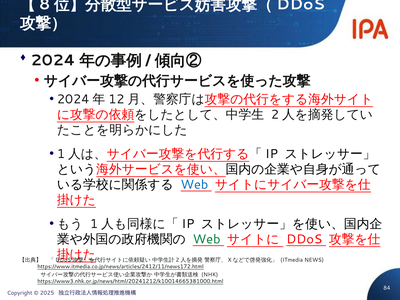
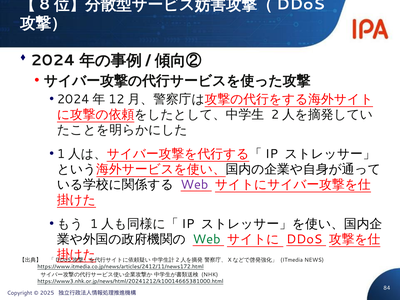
Web colour: blue -> purple (194, 185)
